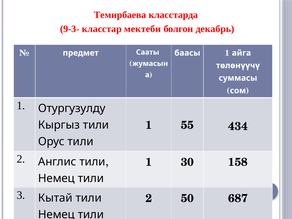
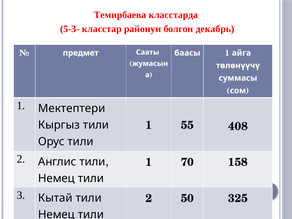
9-3-: 9-3- -> 5-3- (70, 29)
мектеби: мектеби -> районун (143, 29)
Отургузулду: Отургузулду -> Мектептери (72, 108)
434: 434 -> 408 (238, 126)
30: 30 -> 70 (187, 162)
687: 687 -> 325 (238, 198)
